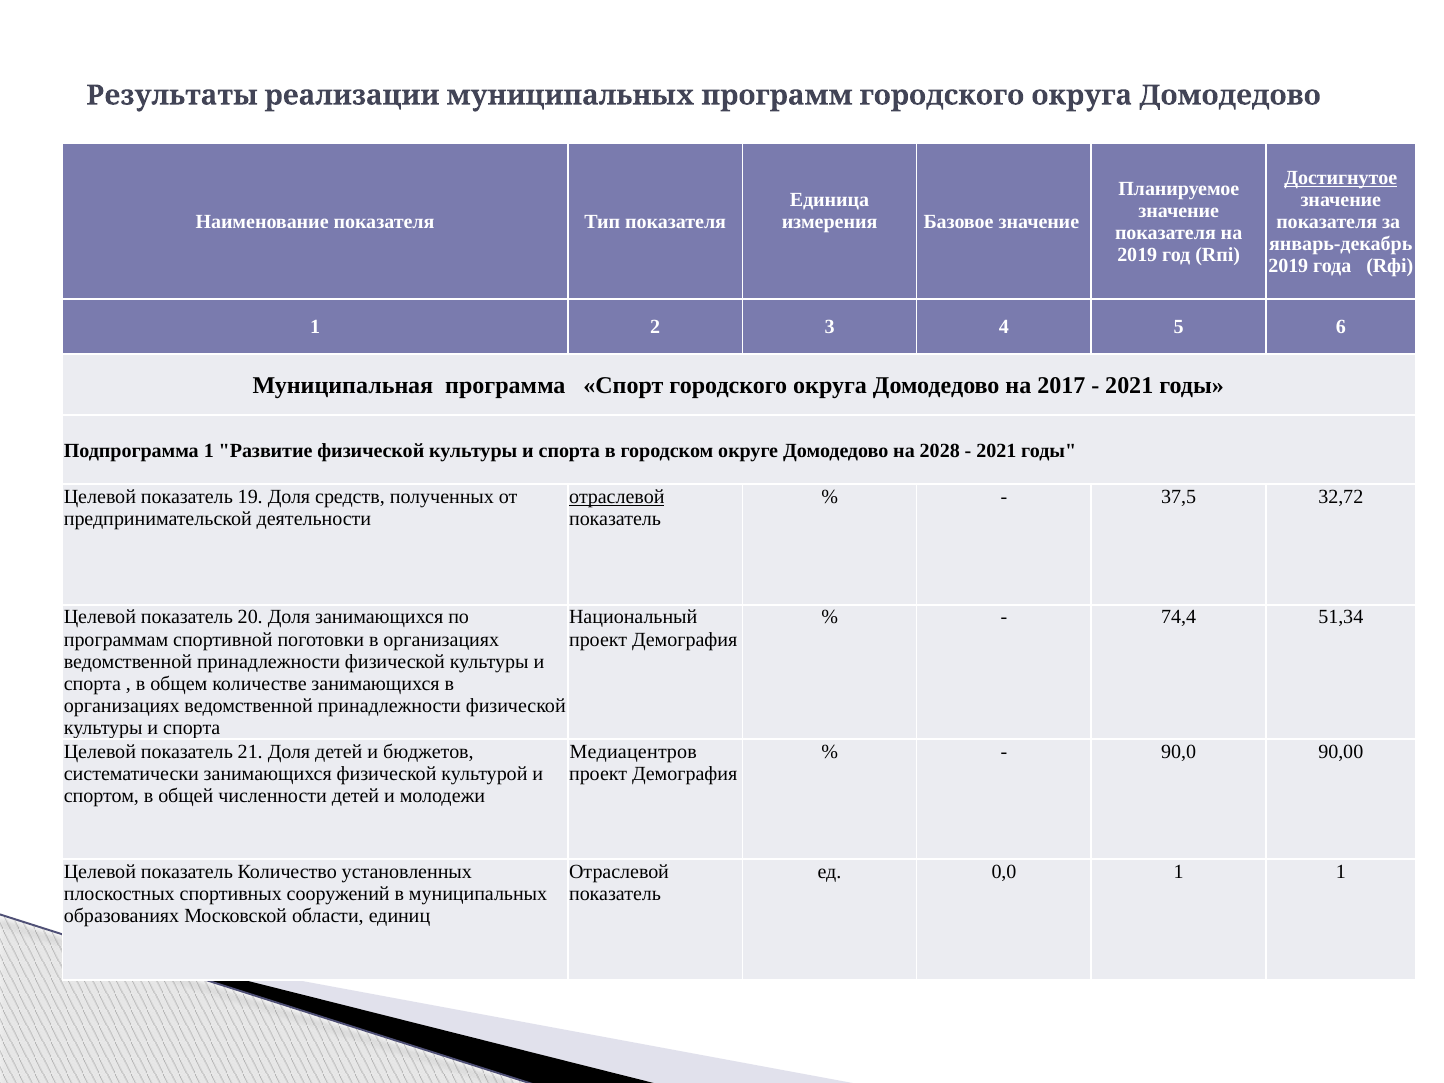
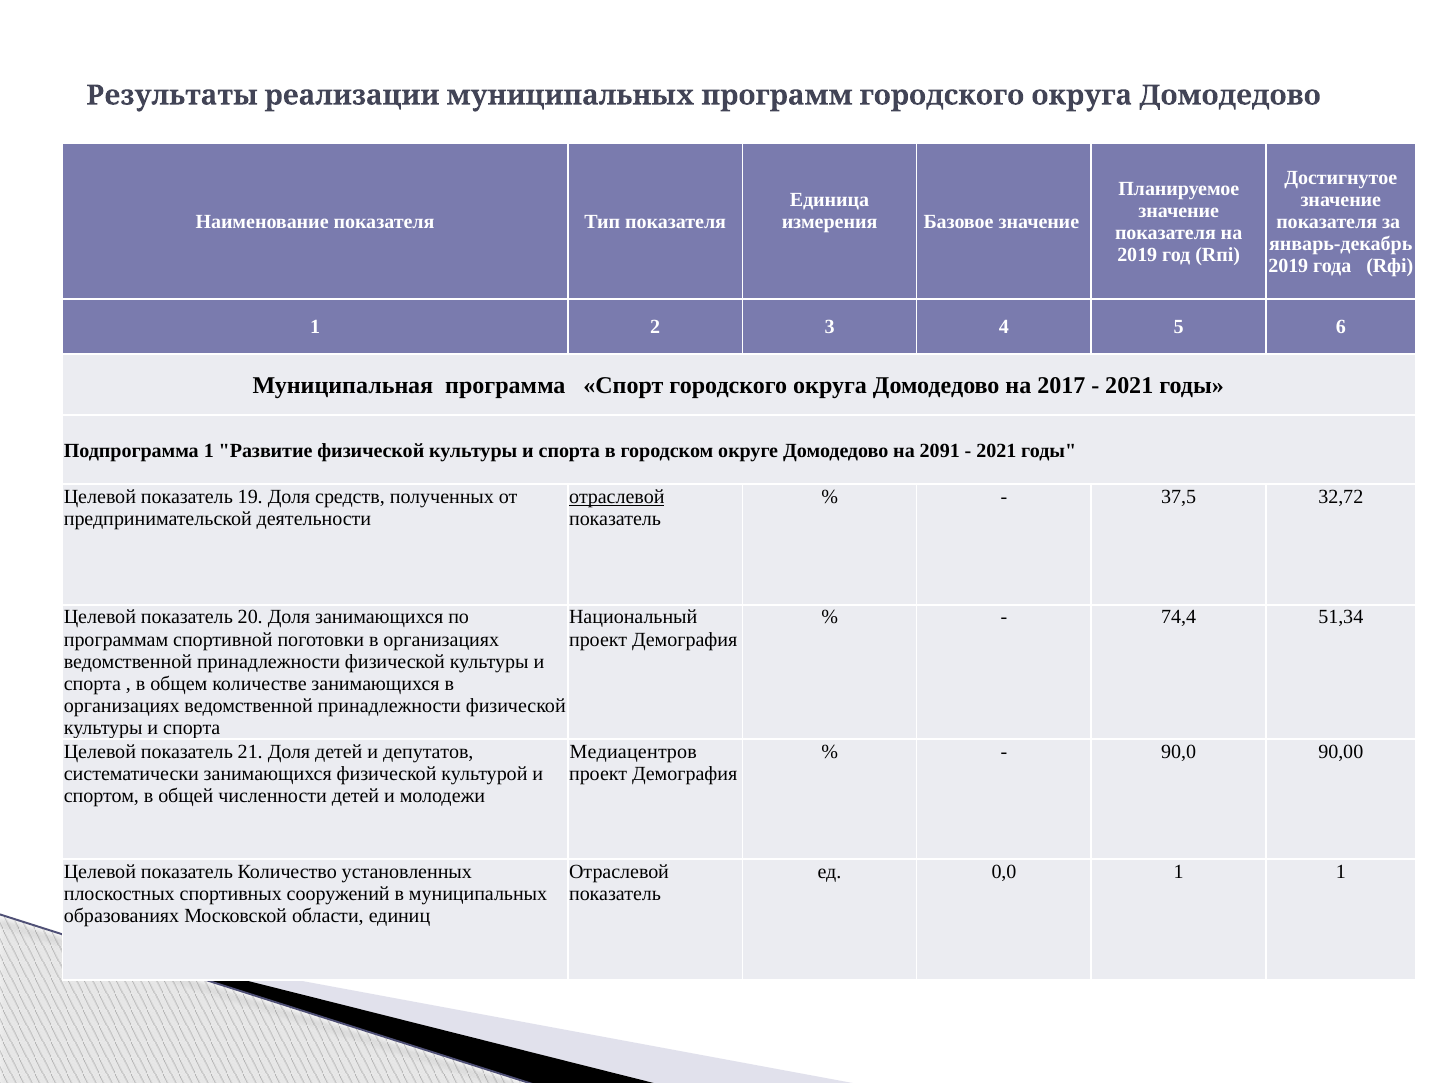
Достигнутое underline: present -> none (1341, 178)
2028: 2028 -> 2091 (940, 451)
бюджетов: бюджетов -> депутатов (428, 752)
